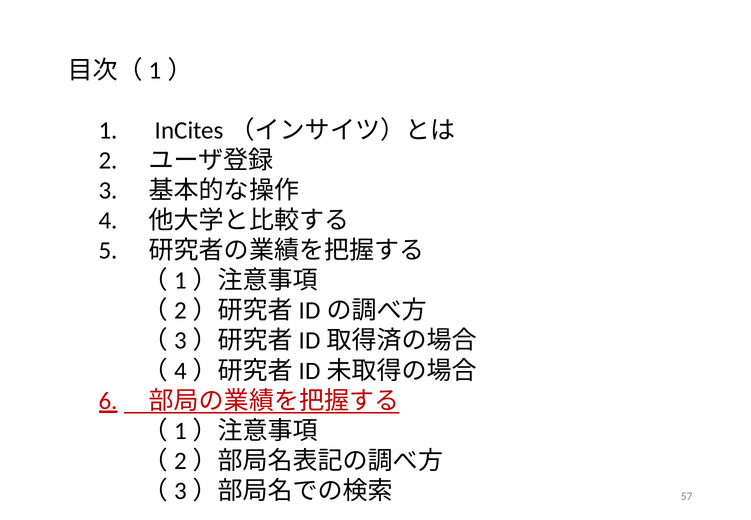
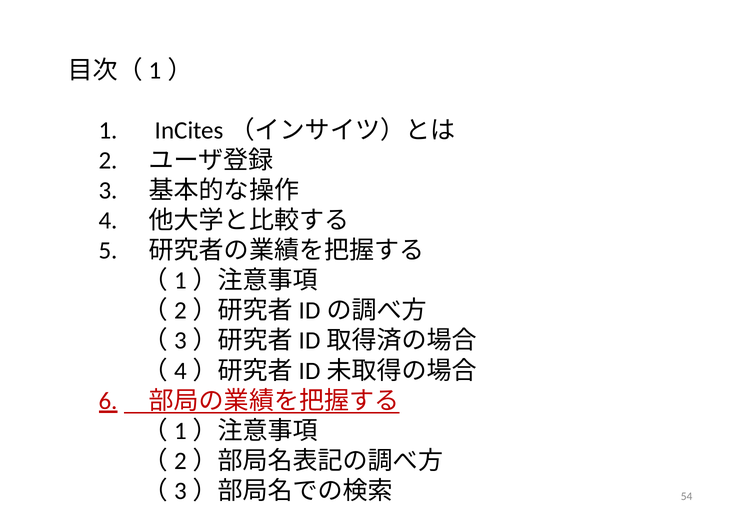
57: 57 -> 54 (687, 496)
